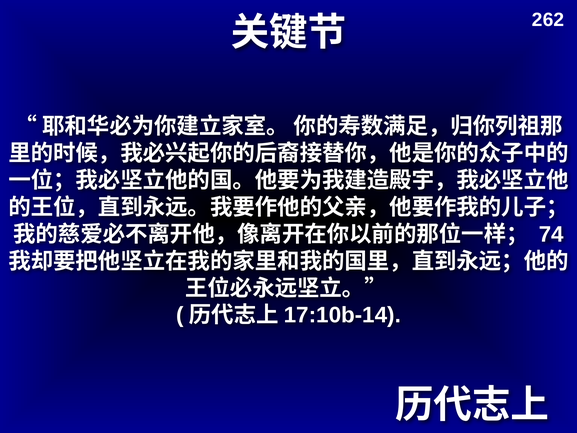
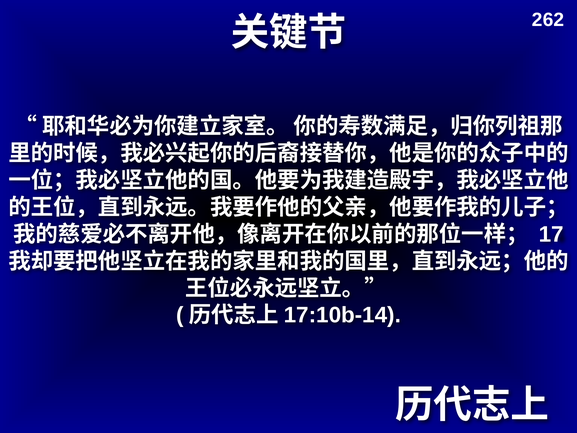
74: 74 -> 17 (551, 234)
